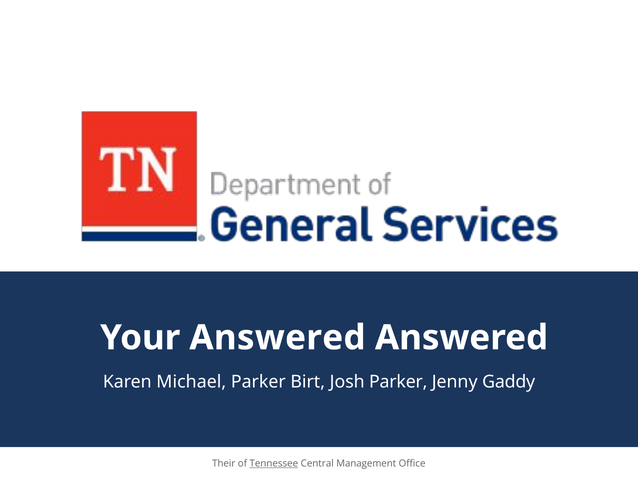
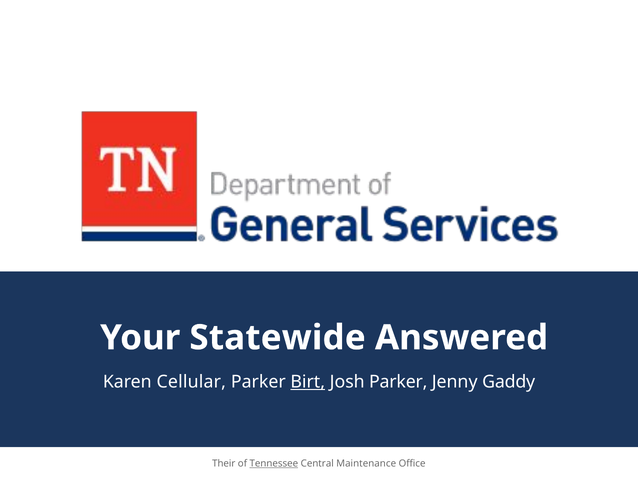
Your Answered: Answered -> Statewide (278, 337)
Michael: Michael -> Cellular (191, 381)
Birt underline: none -> present (308, 381)
Management: Management -> Maintenance (366, 463)
